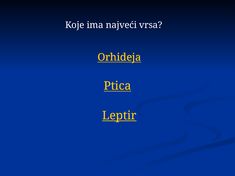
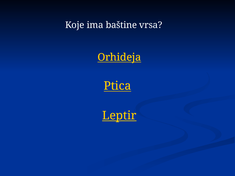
najveći: najveći -> baštine (121, 25)
